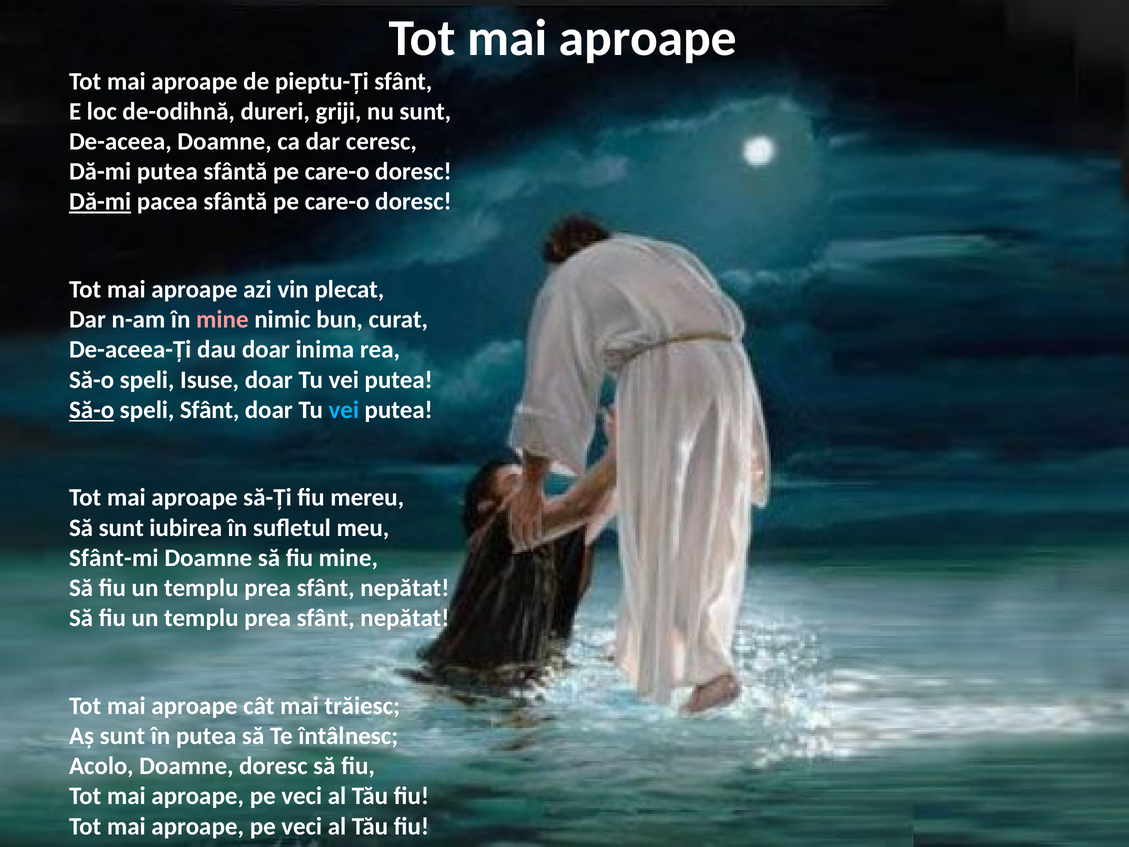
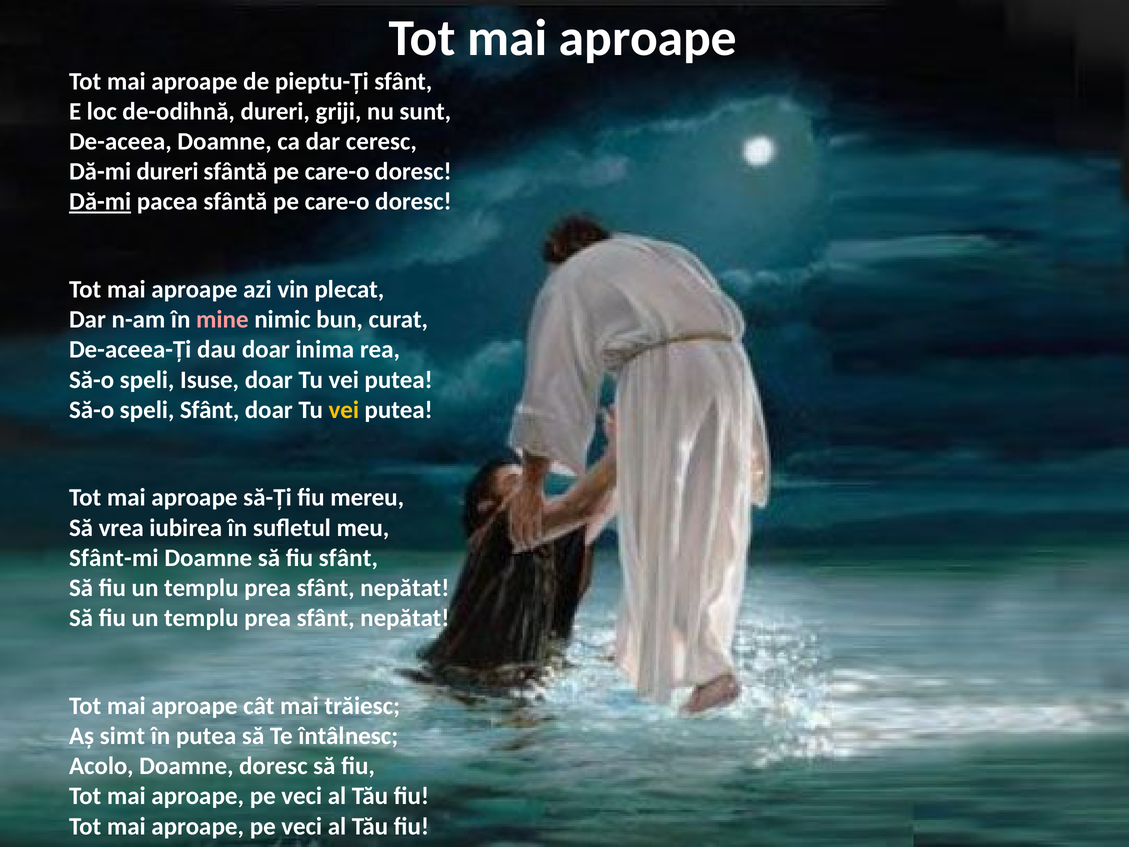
Dă-mi putea: putea -> dureri (167, 172)
Să-o underline: present -> none (92, 410)
vei colour: light blue -> yellow (344, 410)
Să sunt: sunt -> vrea (121, 528)
fiu mine: mine -> sfânt (348, 558)
Aș sunt: sunt -> simt (122, 736)
